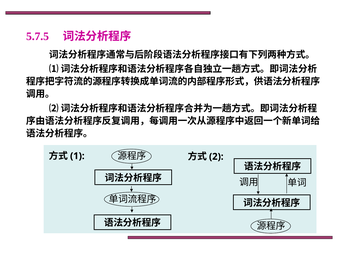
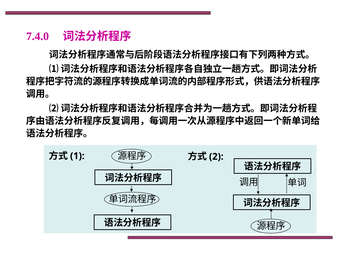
5.7.5: 5.7.5 -> 7.4.0 (38, 36)
